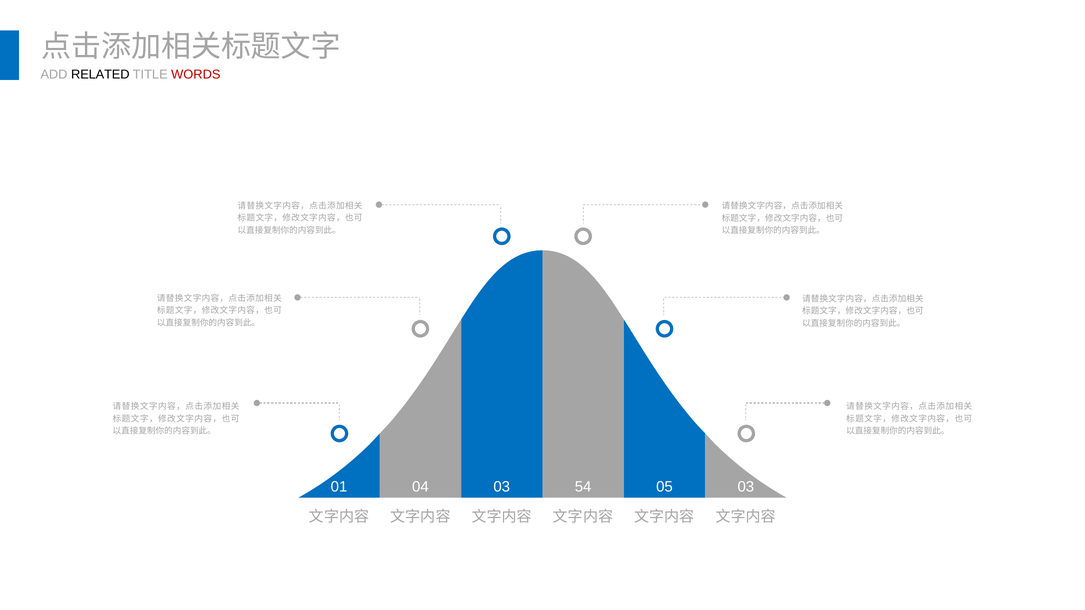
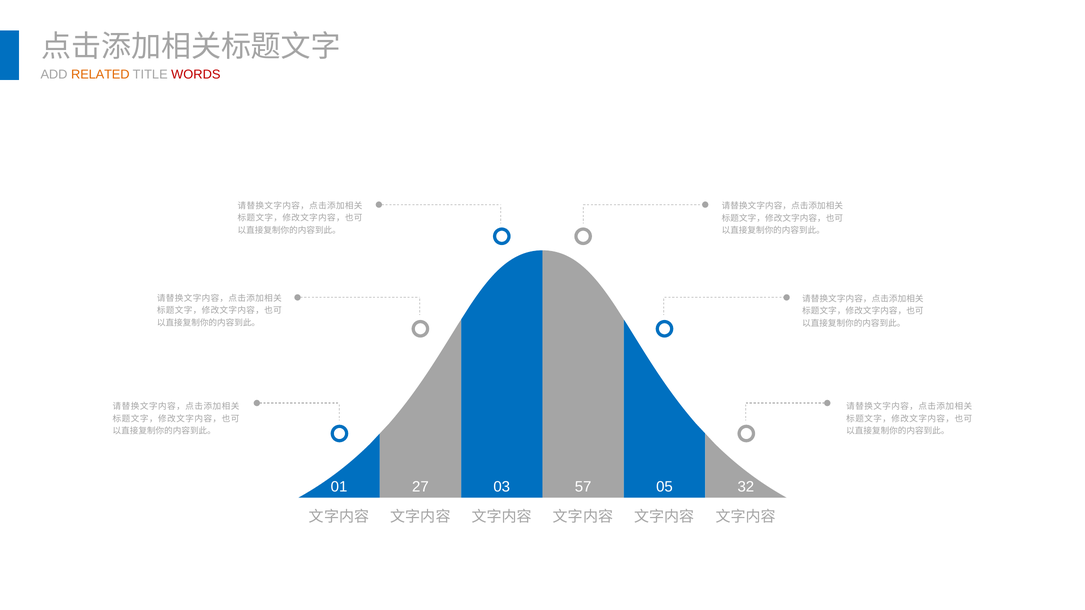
RELATED colour: black -> orange (100, 74)
04: 04 -> 27 (420, 487)
54: 54 -> 57 (583, 487)
05 03: 03 -> 32 (746, 487)
